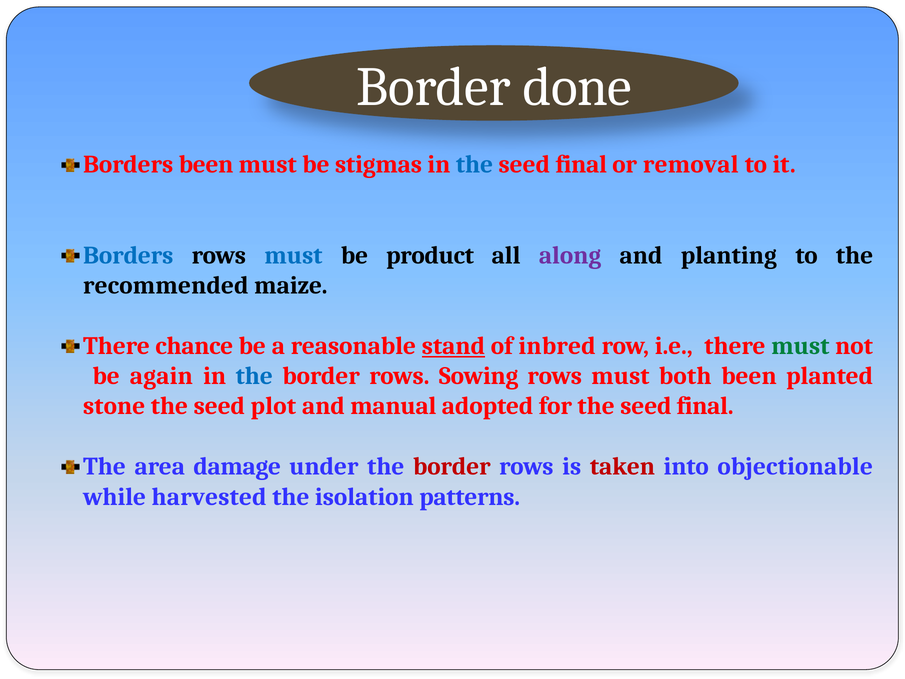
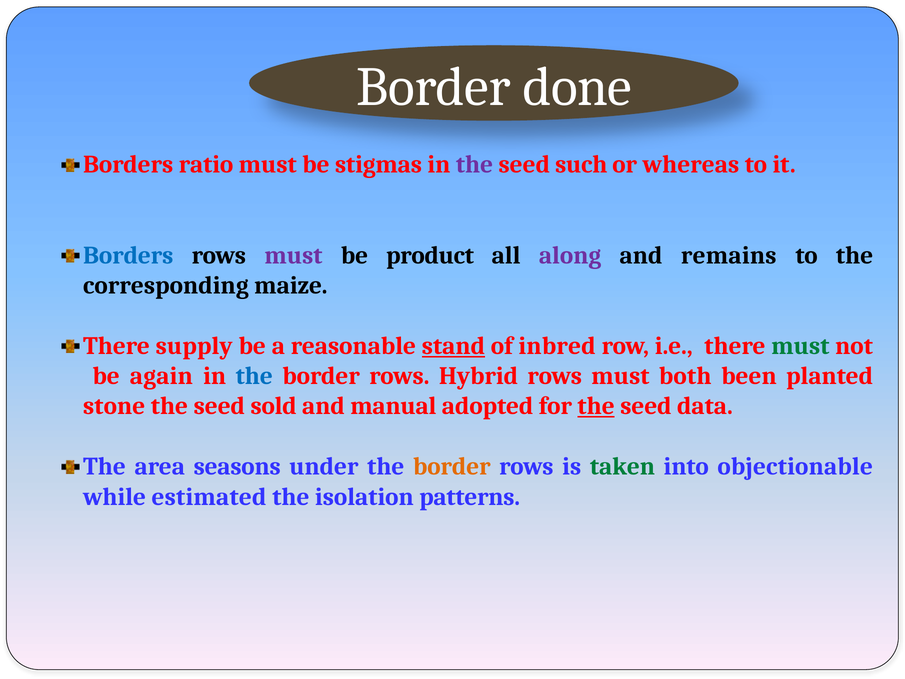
Borders been: been -> ratio (206, 165)
the colour: blue -> purple (475, 165)
final: final -> such (581, 165)
removal: removal -> whereas (691, 165)
must colour: blue -> purple (293, 255)
planting: planting -> remains (729, 255)
recommended: recommended -> corresponding (166, 285)
chance: chance -> supply (194, 346)
Sowing: Sowing -> Hybrid (479, 376)
plot: plot -> sold (274, 406)
the underline: none -> present (596, 406)
final: final -> data (705, 406)
damage: damage -> seasons (237, 466)
border colour: red -> orange (452, 466)
taken colour: red -> green (622, 466)
harvested: harvested -> estimated (209, 497)
